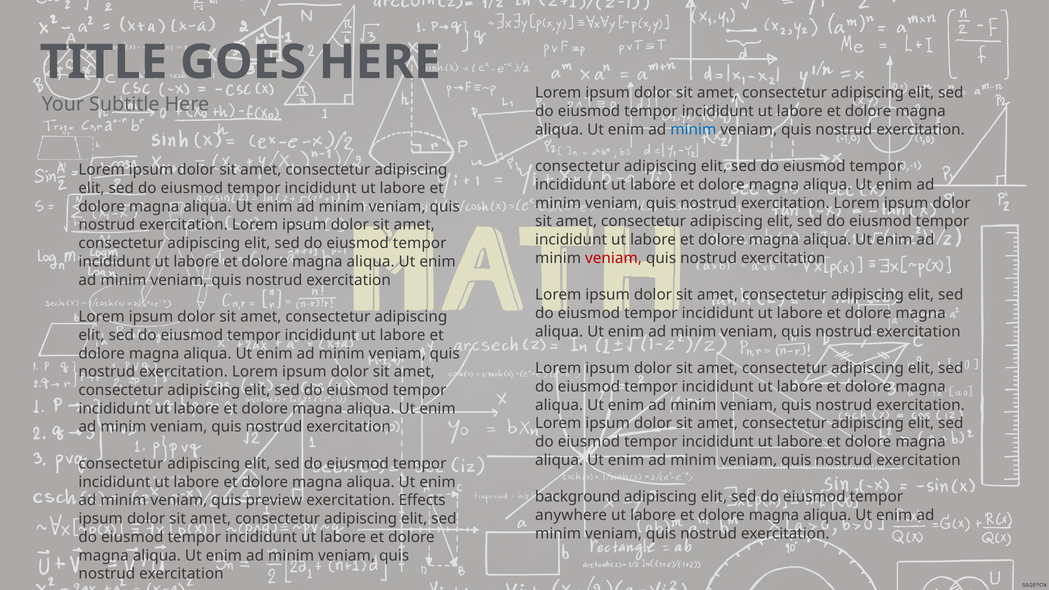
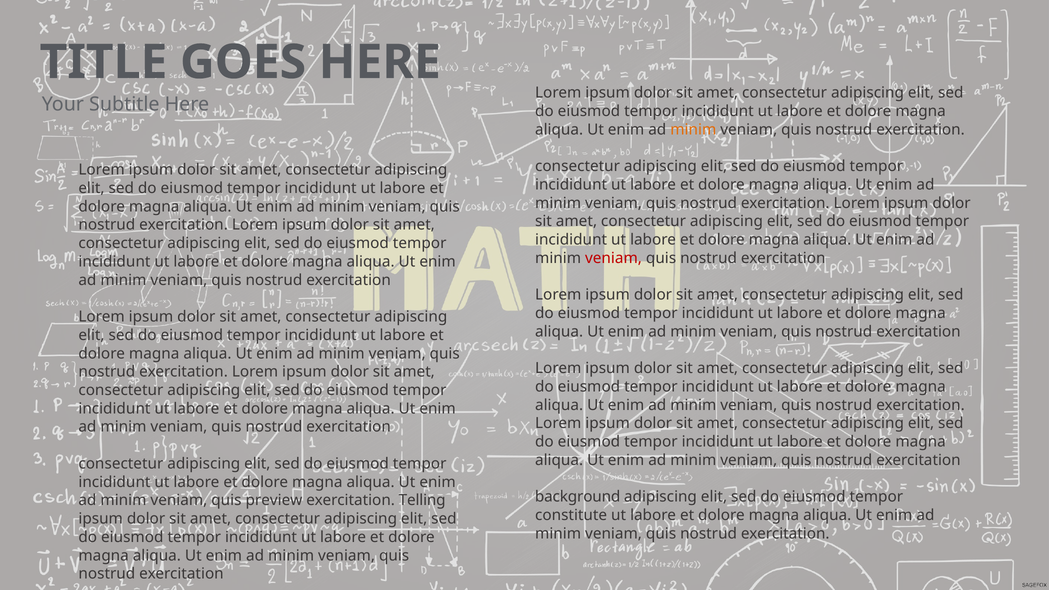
minim colour: blue -> orange (693, 130)
Effects: Effects -> Telling (422, 500)
anywhere: anywhere -> constitute (571, 515)
